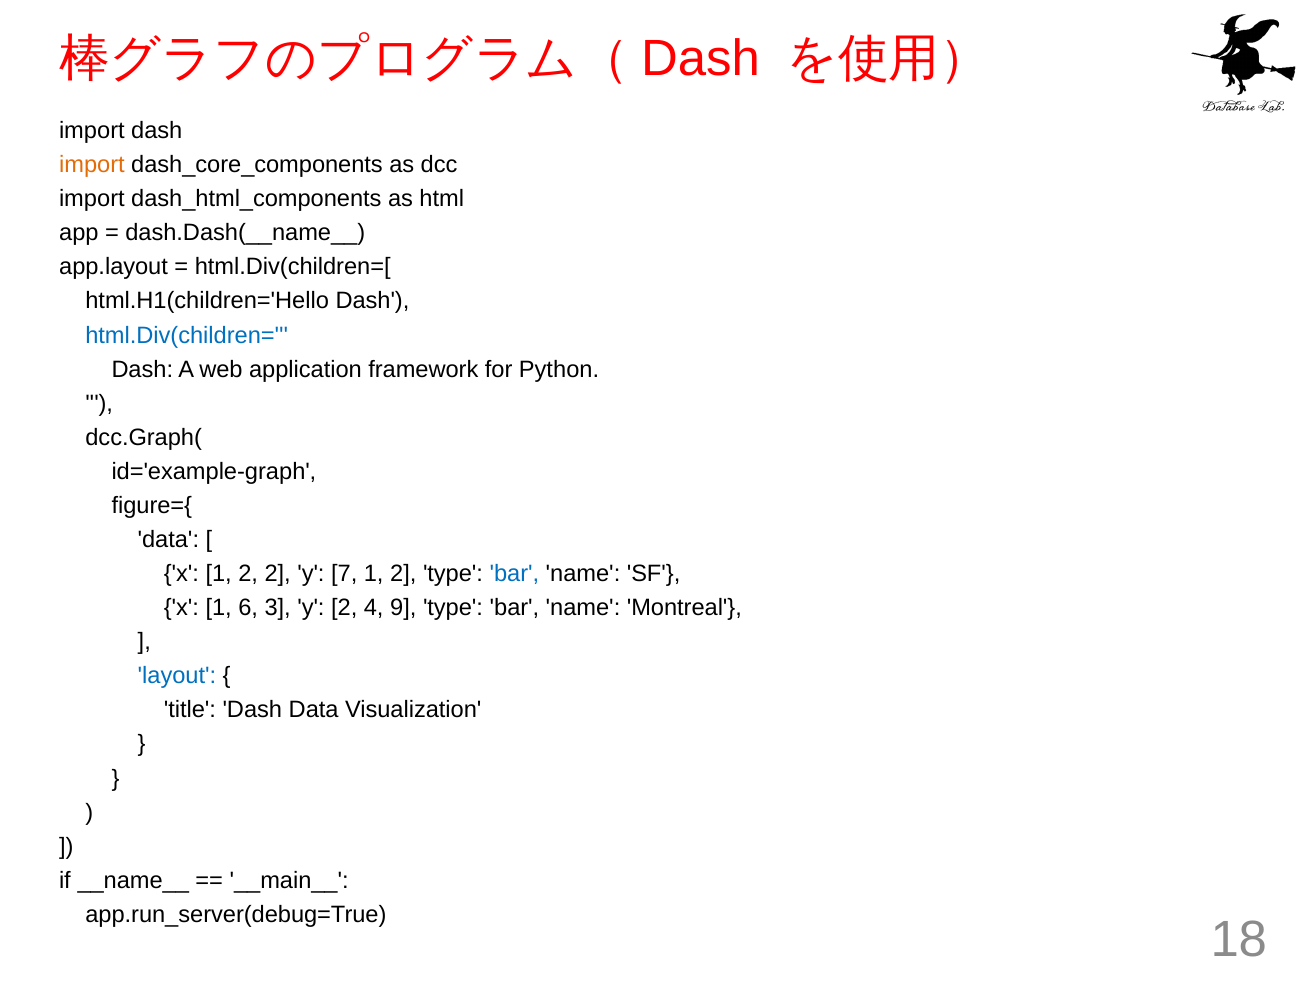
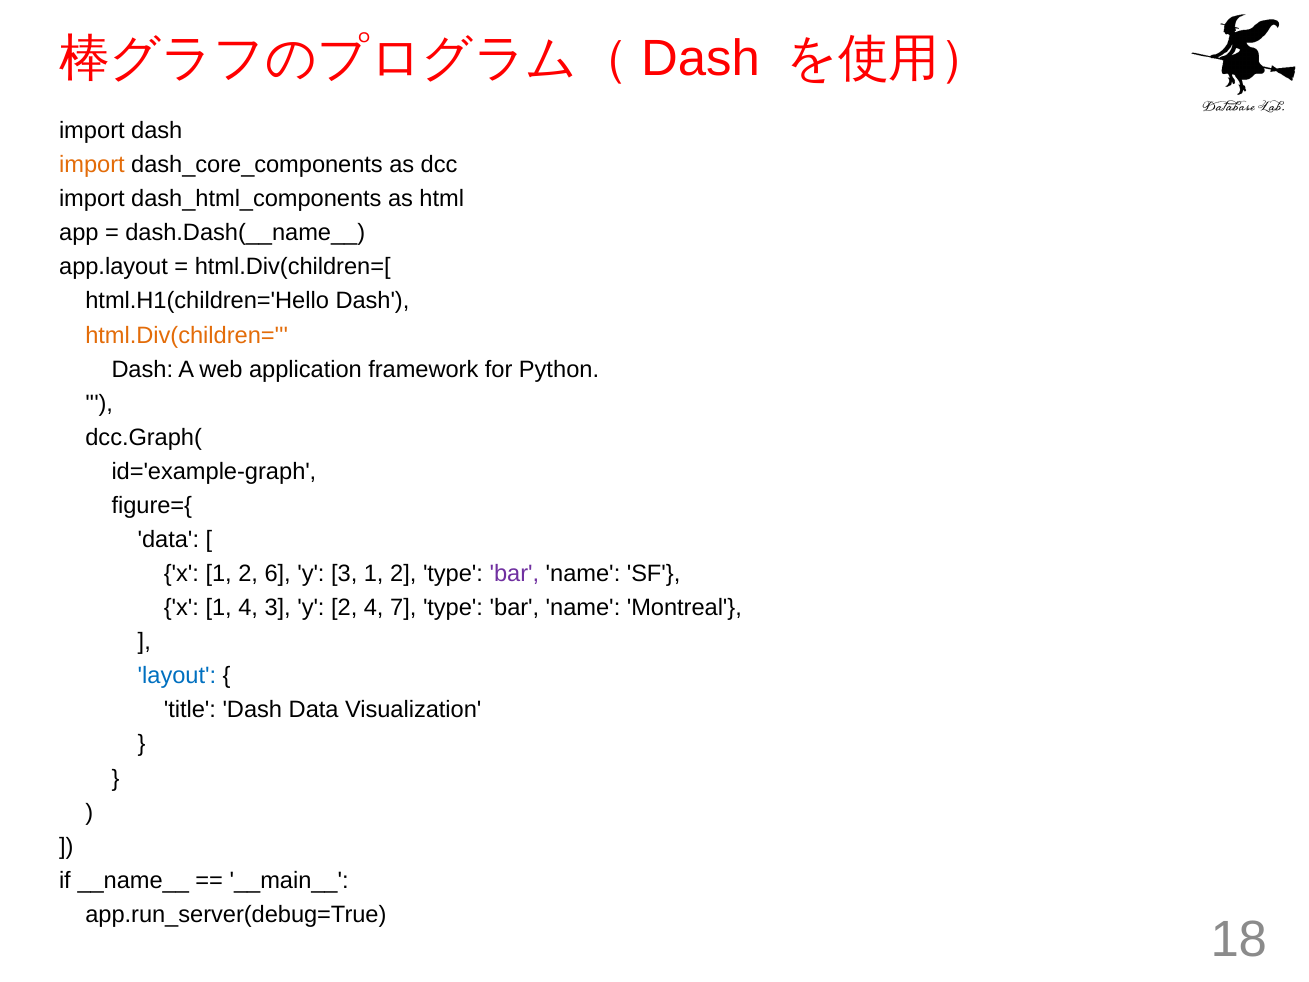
html.Div(children= colour: blue -> orange (187, 335)
2 2: 2 -> 6 (278, 574)
y 7: 7 -> 3 (344, 574)
bar colour: blue -> purple (514, 574)
1 6: 6 -> 4 (248, 608)
9: 9 -> 7 (403, 608)
